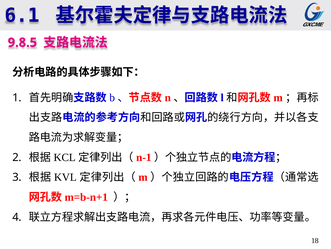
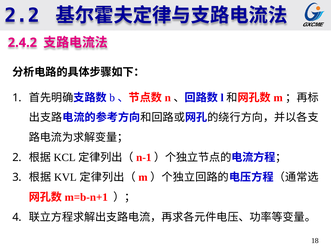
6.1: 6.1 -> 2.2 (22, 15)
9.8.5: 9.8.5 -> 2.4.2 (22, 42)
